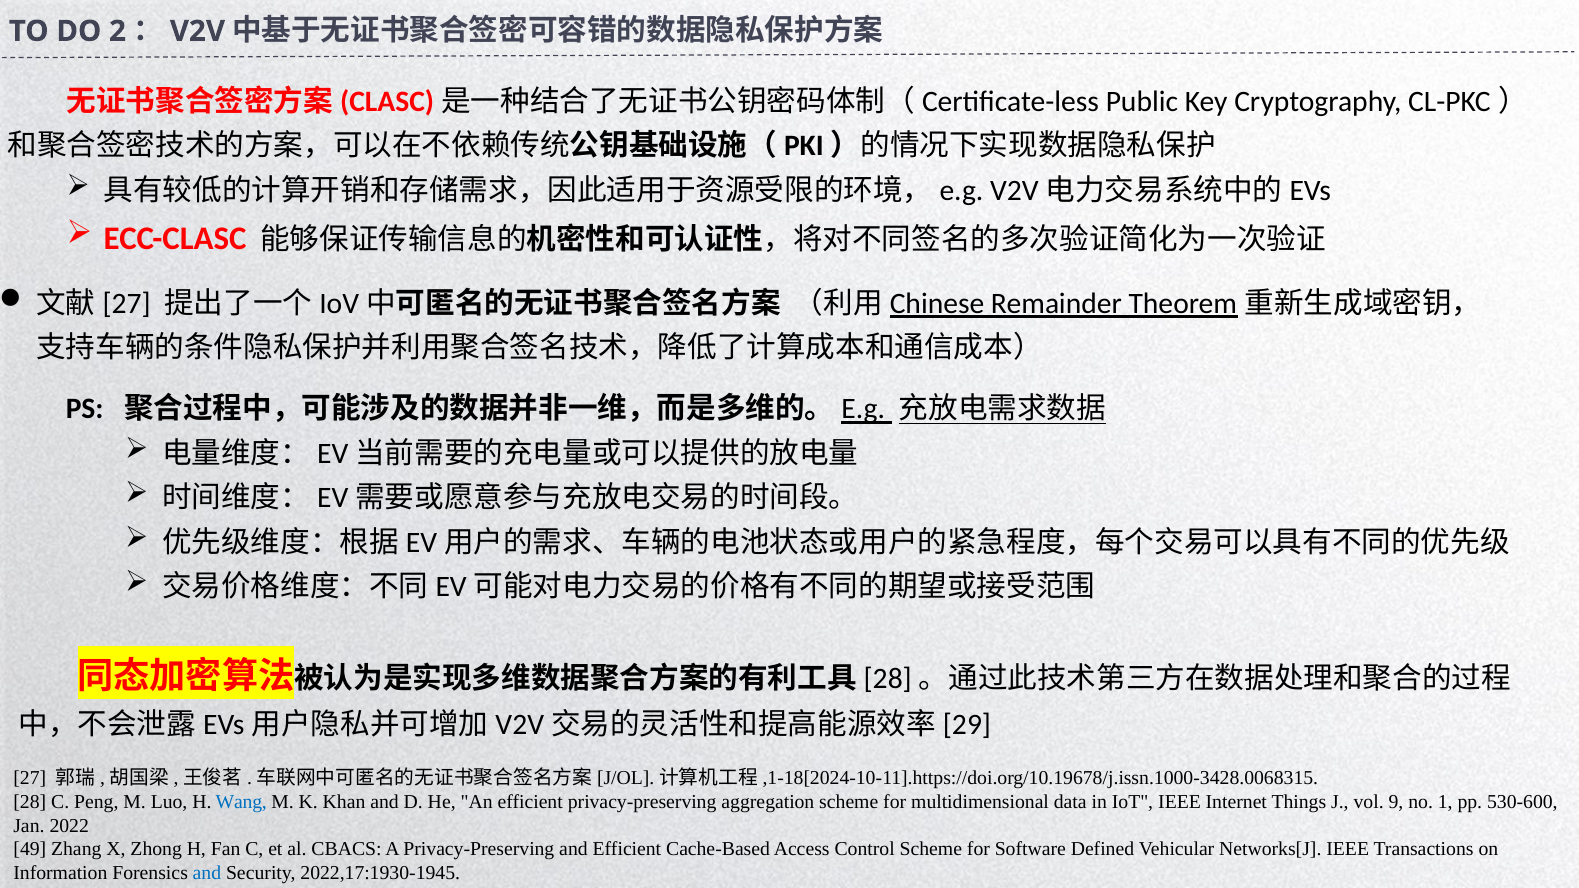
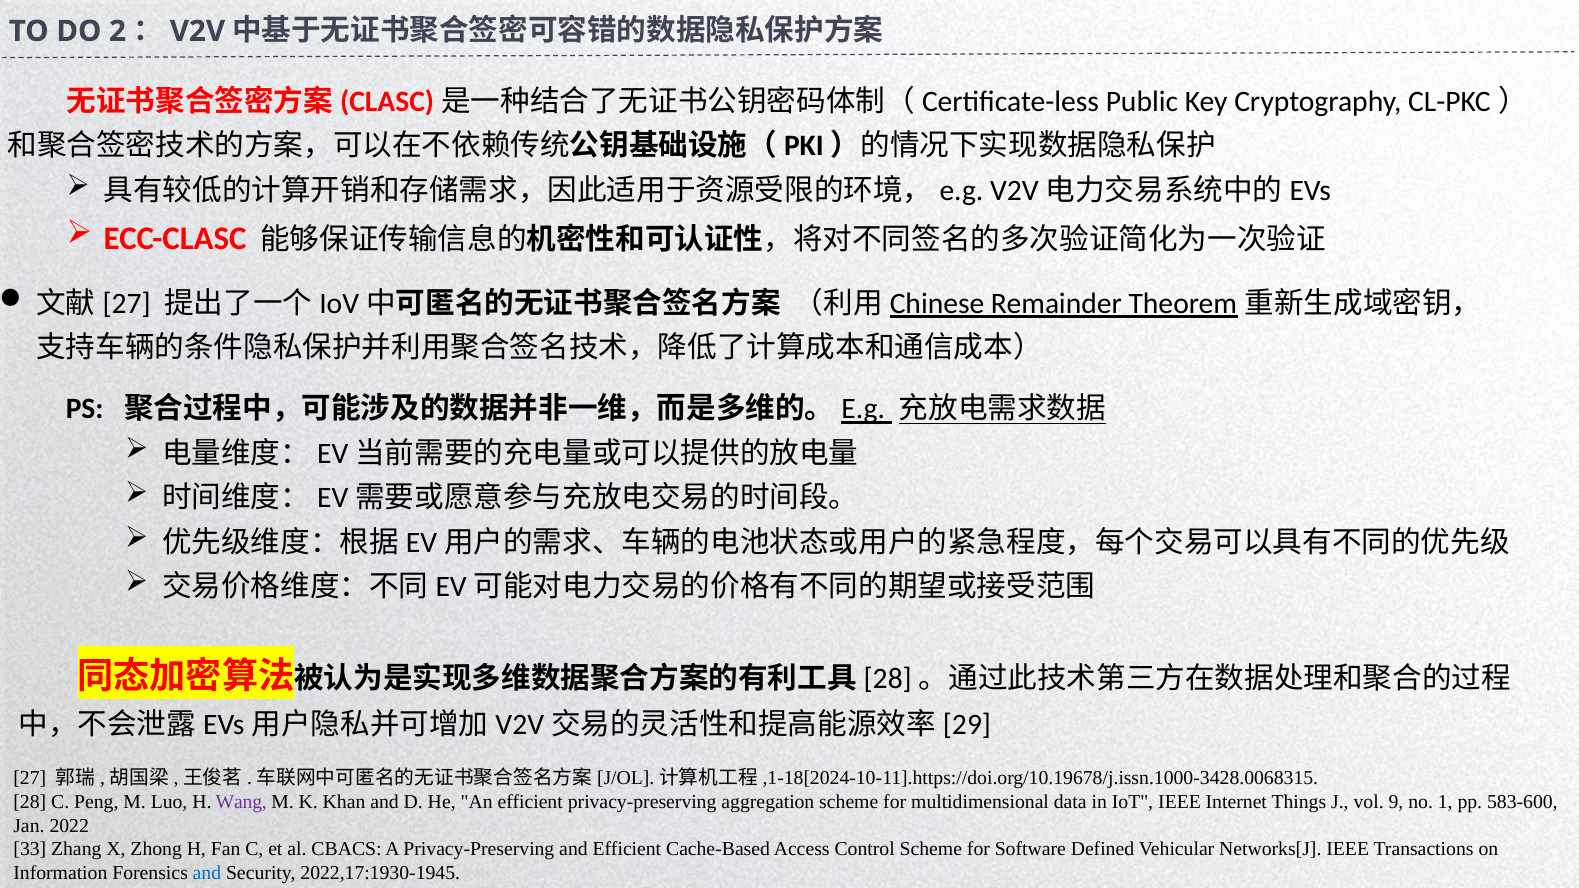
Wang colour: blue -> purple (241, 802)
530-600: 530-600 -> 583-600 (1522, 802)
49: 49 -> 33 (30, 849)
